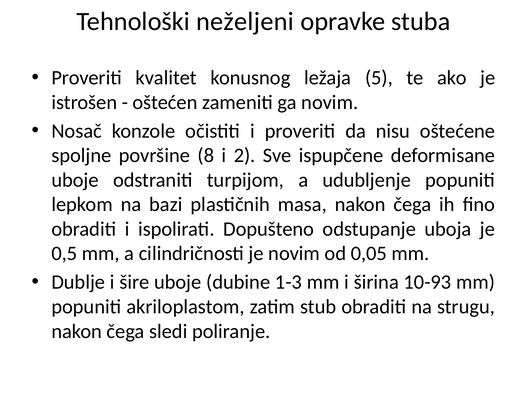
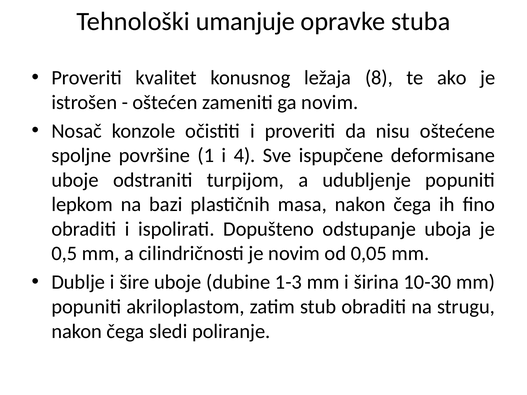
neželjeni: neželjeni -> umanjuje (245, 22)
5: 5 -> 8 (379, 78)
8: 8 -> 1 (206, 156)
2: 2 -> 4 (245, 156)
10-93: 10-93 -> 10-30 (427, 282)
